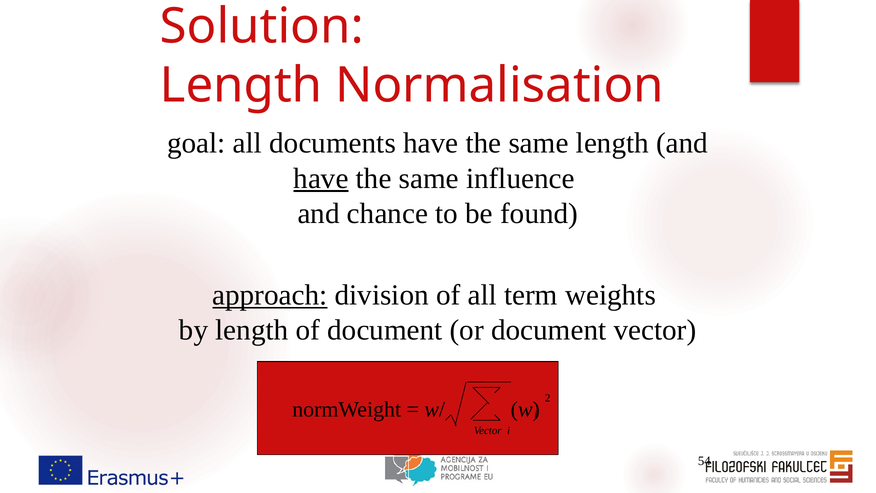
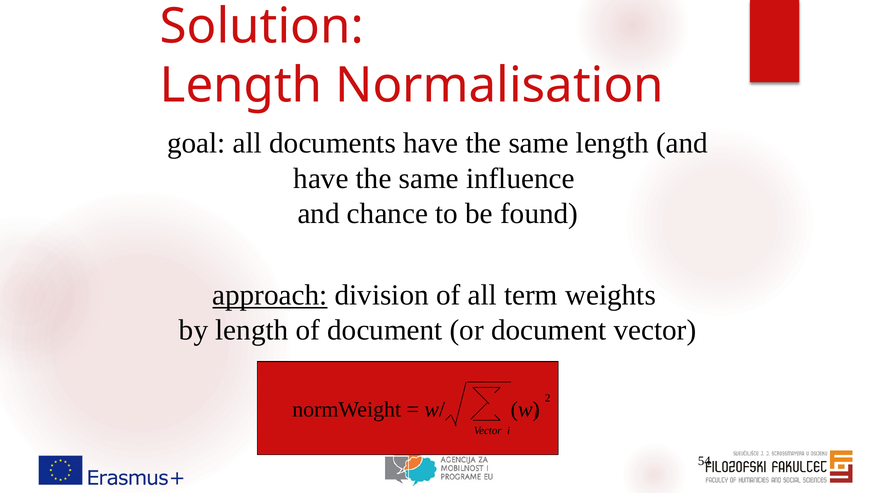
have underline: present -> none (321, 178)
